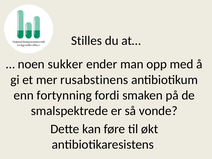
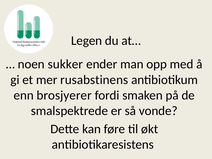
Stilles: Stilles -> Legen (87, 41)
fortynning: fortynning -> brosjyerer (64, 95)
